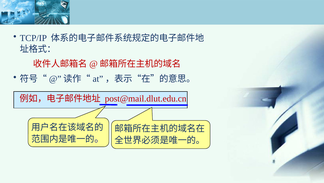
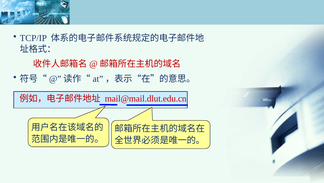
post@mail.dlut.edu.cn: post@mail.dlut.edu.cn -> mail@mail.dlut.edu.cn (146, 98)
